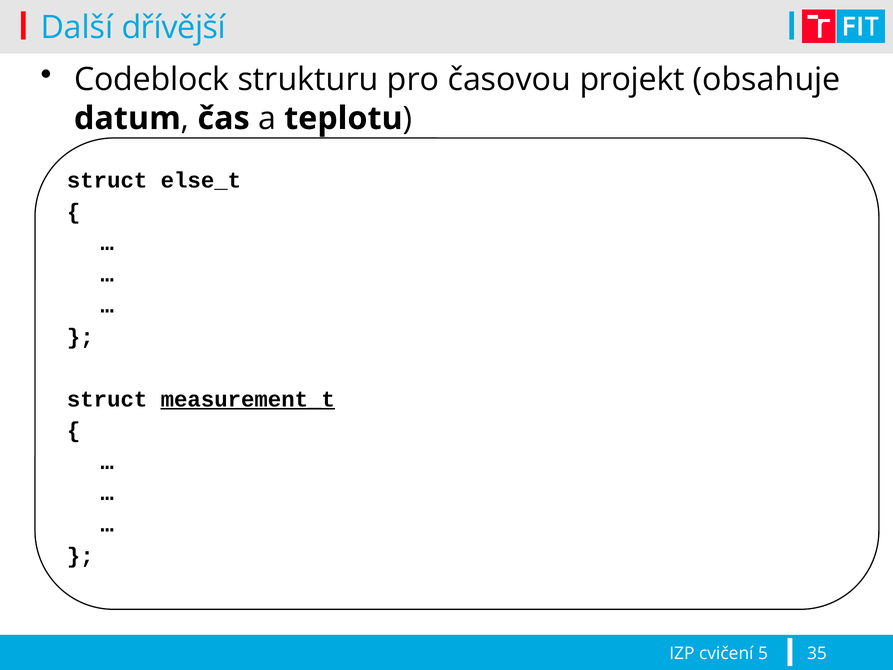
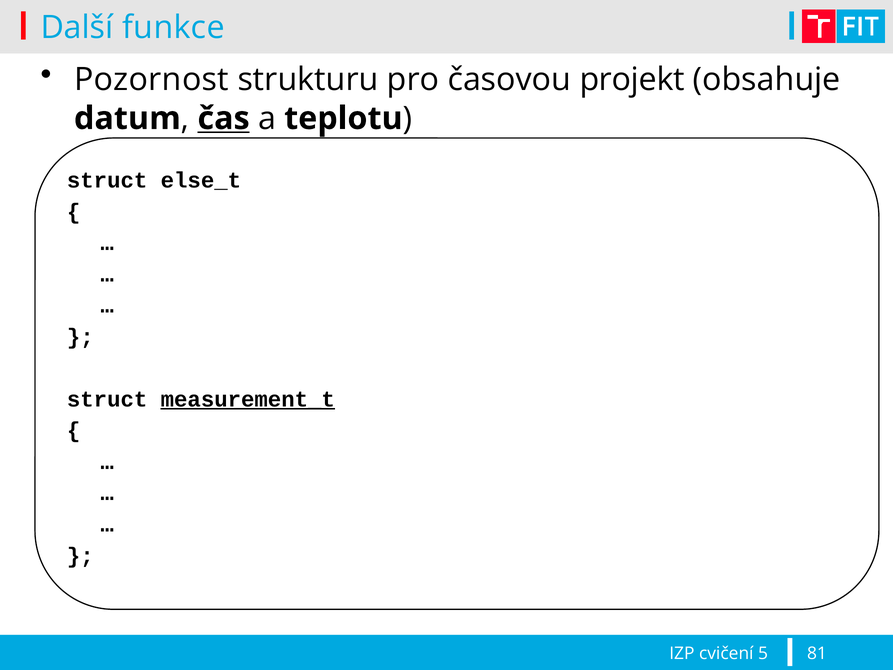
dřívější: dřívější -> funkce (174, 28)
Codeblock: Codeblock -> Pozornost (151, 80)
čas underline: none -> present (224, 118)
35: 35 -> 81 (817, 653)
